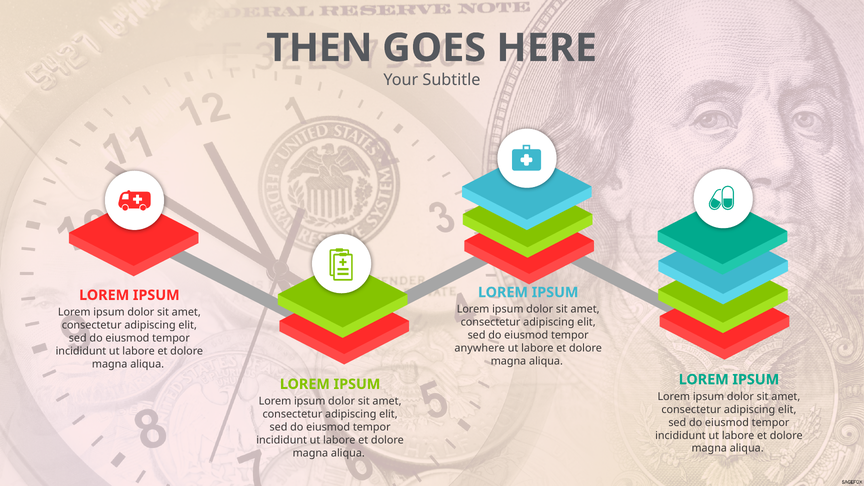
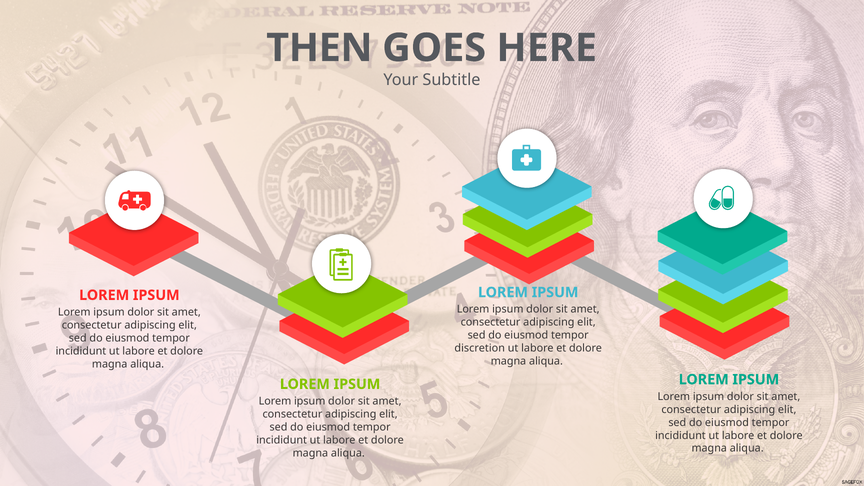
anywhere: anywhere -> discretion (480, 348)
